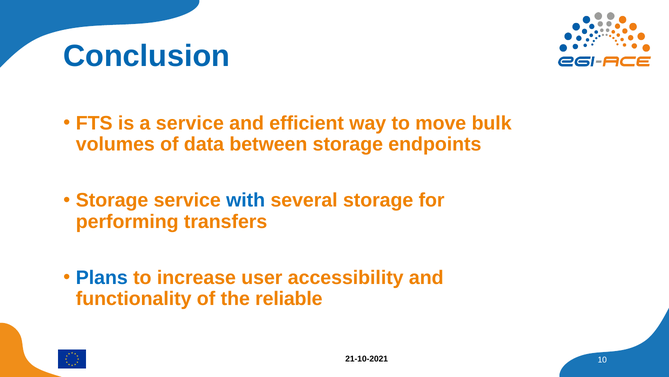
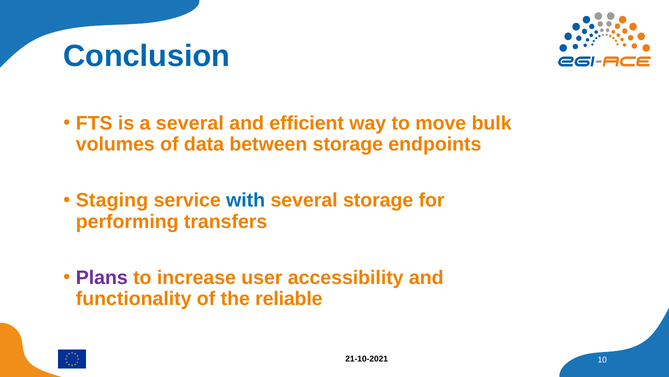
a service: service -> several (190, 123)
Storage: Storage -> Staging (112, 200)
Plans colour: blue -> purple (102, 277)
